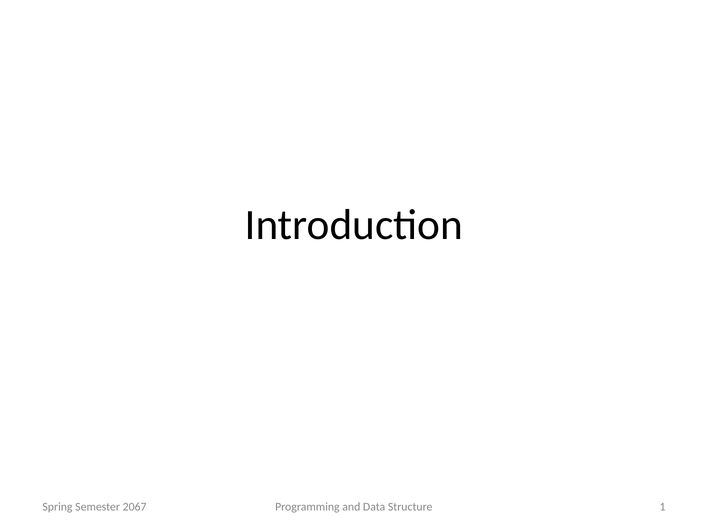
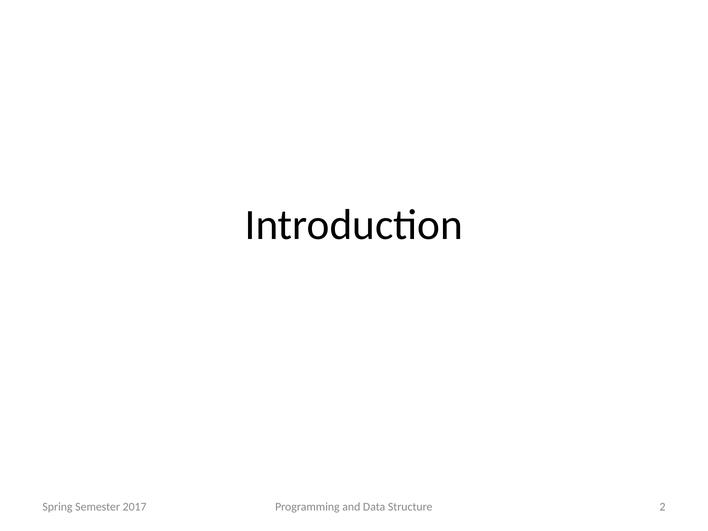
2067: 2067 -> 2017 (135, 507)
1: 1 -> 2 (663, 507)
